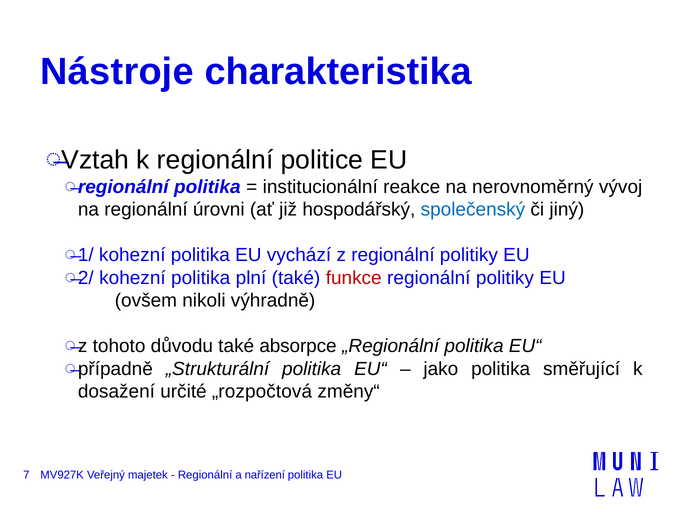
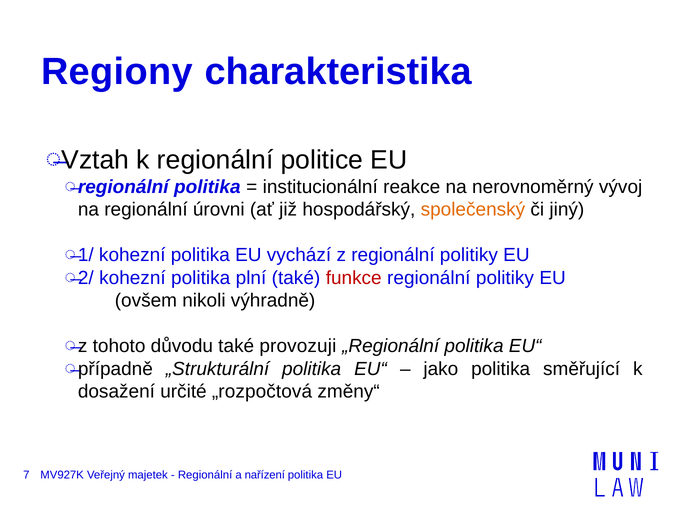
Nástroje: Nástroje -> Regiony (117, 72)
společenský colour: blue -> orange (473, 210)
absorpce: absorpce -> provozuji (298, 346)
